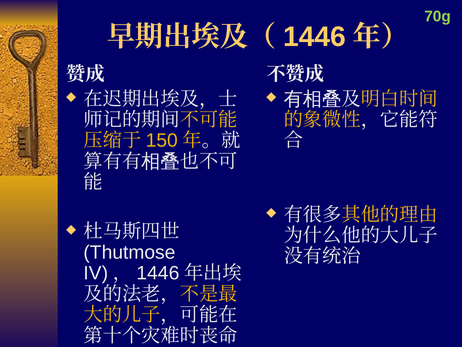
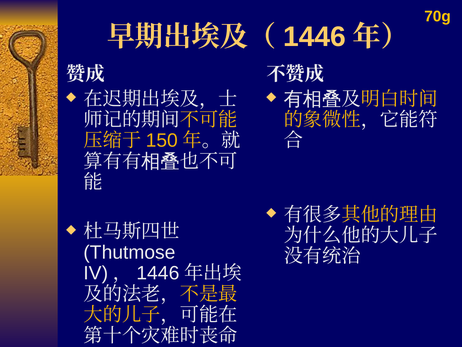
70g colour: light green -> yellow (438, 16)
